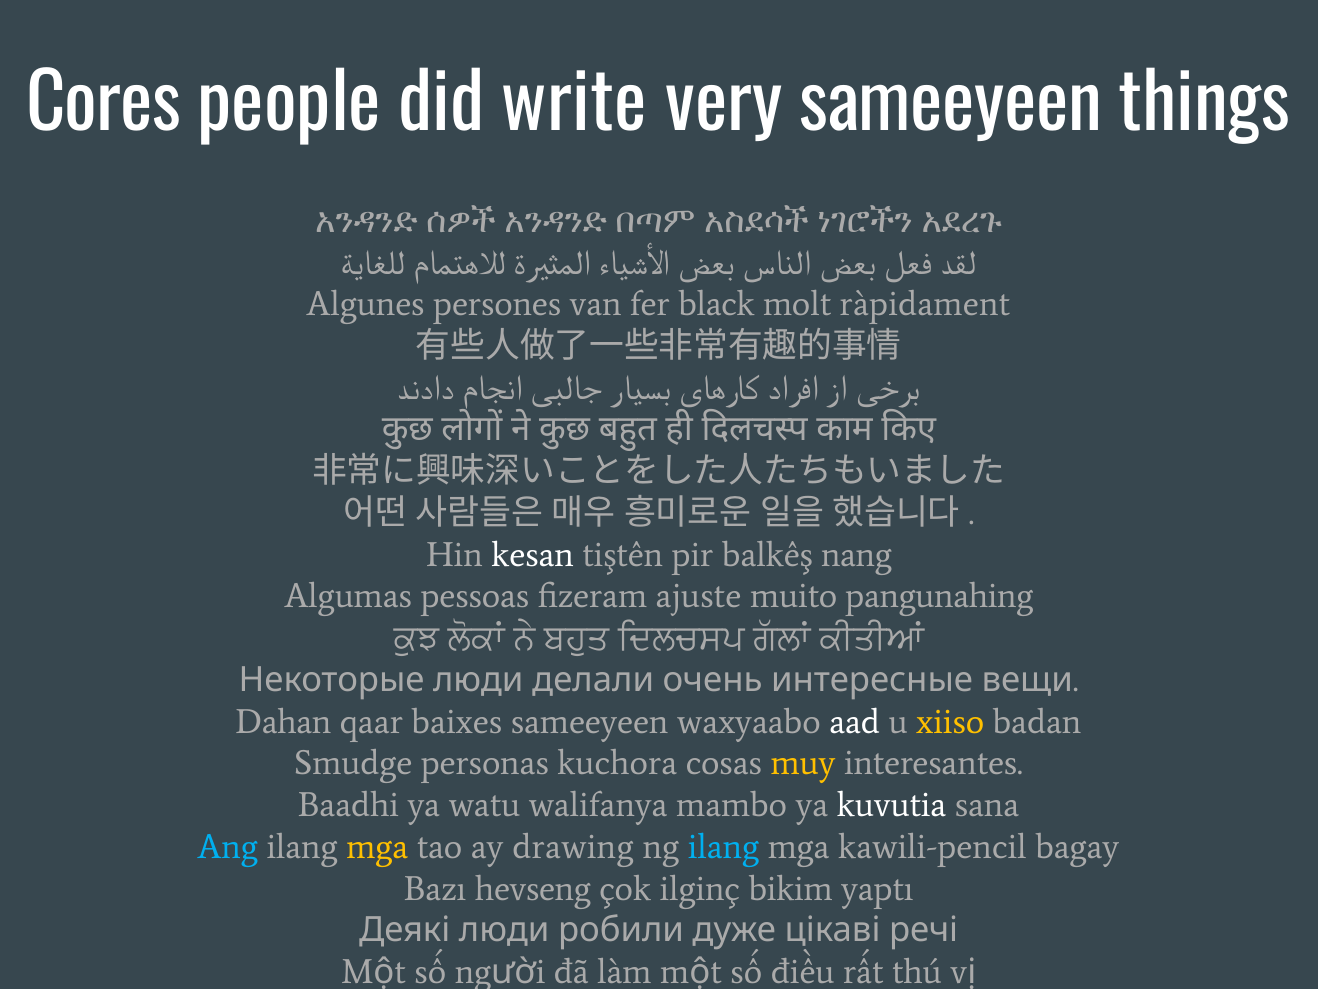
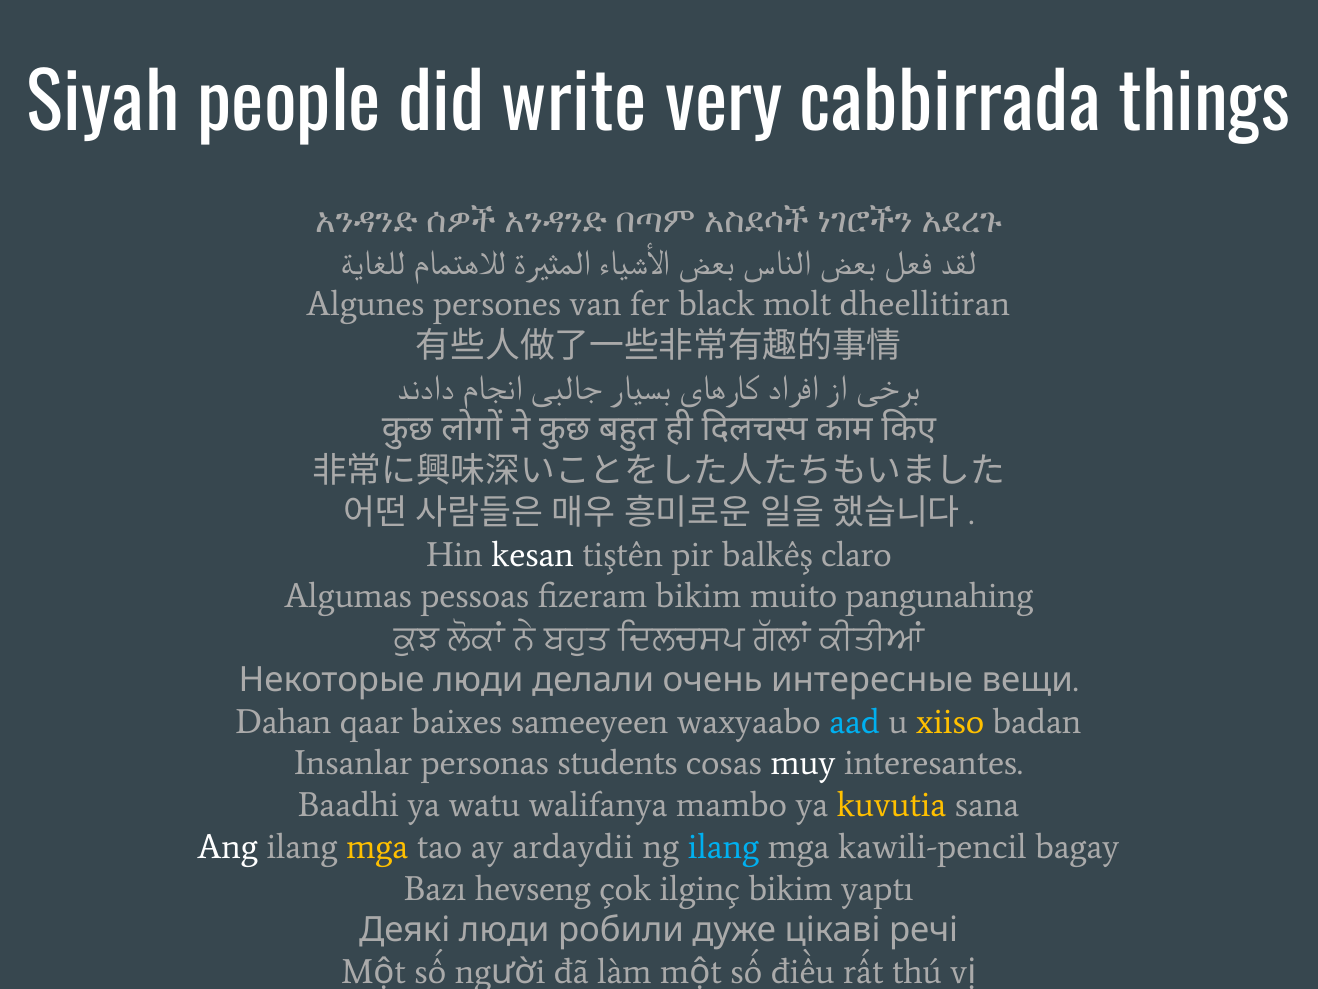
Cores: Cores -> Siyah (103, 105)
very sameeyeen: sameeyeen -> cabbirrada (950, 105)
ràpidament: ràpidament -> dheellitiran (925, 304)
nang: nang -> claro (856, 554)
fizeram ajuste: ajuste -> bikim (698, 596)
aad colour: white -> light blue (855, 721)
Smudge: Smudge -> Insanlar (353, 763)
kuchora: kuchora -> students (618, 763)
muy colour: yellow -> white (803, 763)
kuvutia colour: white -> yellow (892, 805)
Ang colour: light blue -> white (228, 846)
drawing: drawing -> ardaydii (573, 846)
